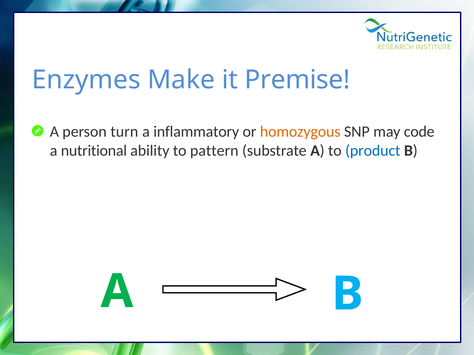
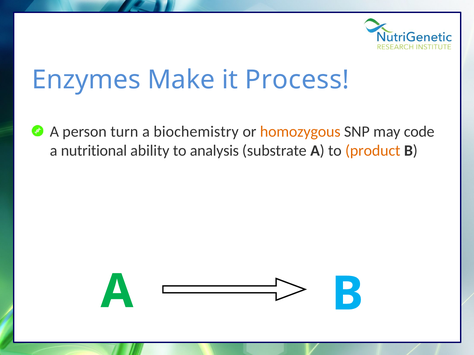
Premise: Premise -> Process (297, 80)
inflammatory: inflammatory -> biochemistry (196, 132)
pattern: pattern -> analysis (214, 151)
product colour: blue -> orange (373, 151)
